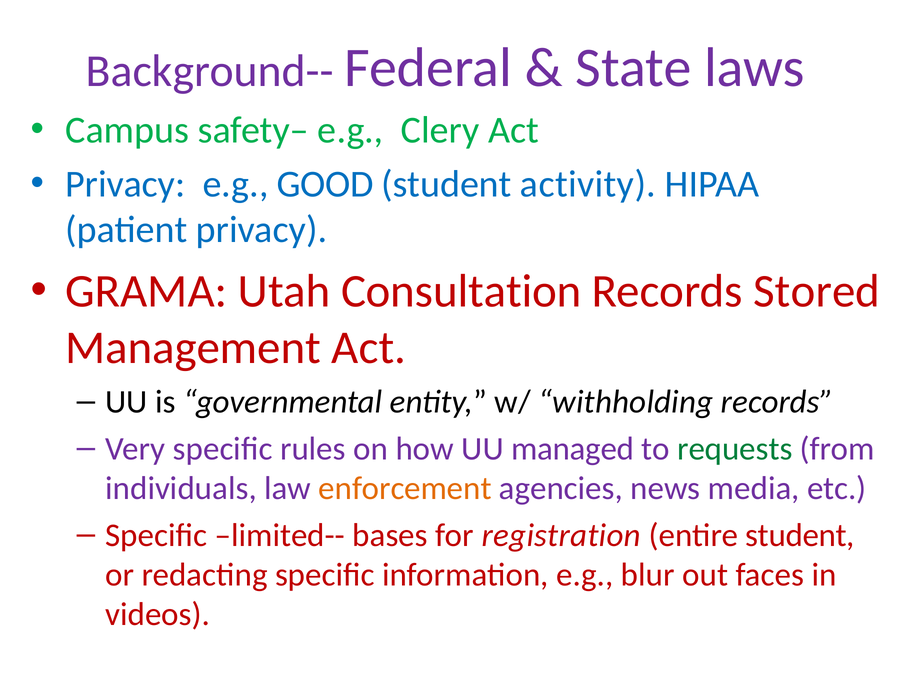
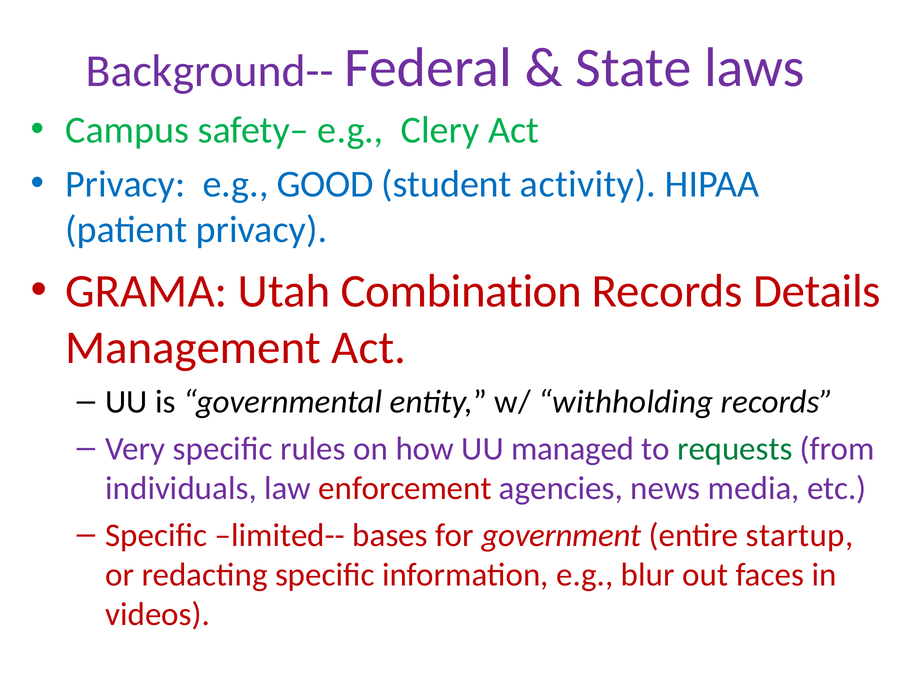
Consultation: Consultation -> Combination (461, 292)
Stored: Stored -> Details (817, 292)
enforcement colour: orange -> red (405, 489)
registration: registration -> government (562, 535)
entire student: student -> startup (800, 535)
